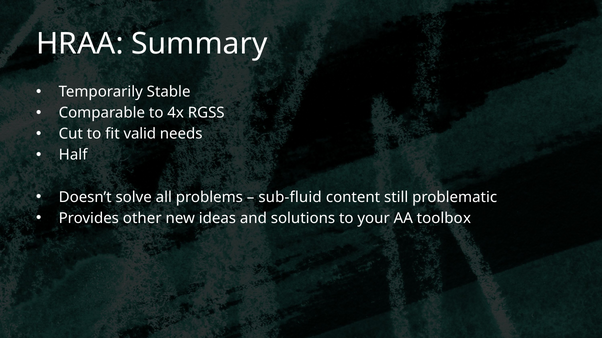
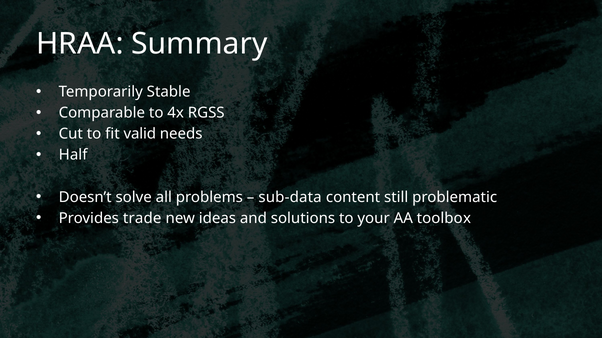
sub-fluid: sub-fluid -> sub-data (290, 197)
other: other -> trade (142, 219)
